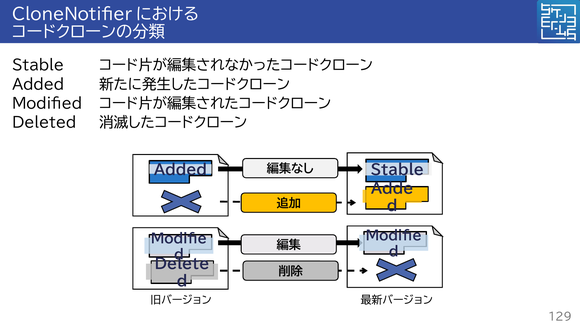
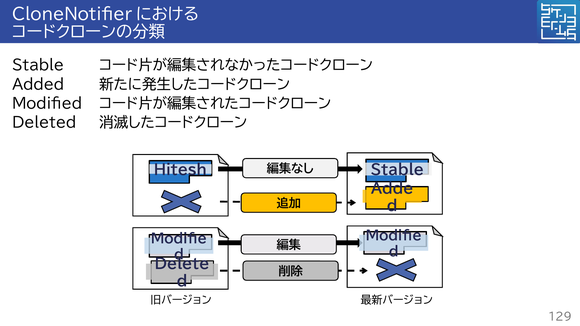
Added: Added -> Hitesh (180, 170)
